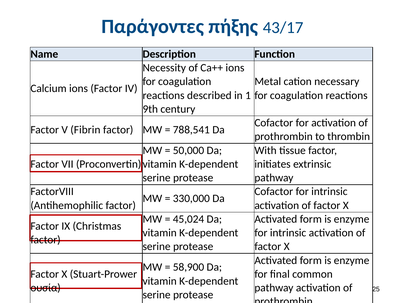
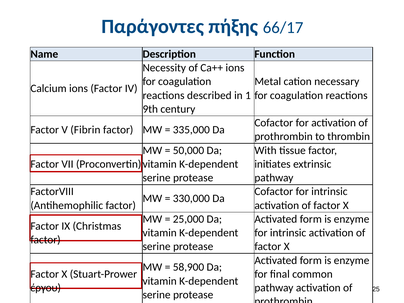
43/17: 43/17 -> 66/17 (283, 28)
788,541: 788,541 -> 335,000 (191, 130)
45,024: 45,024 -> 25,000 (189, 219)
ουσία: ουσία -> έργου (46, 288)
